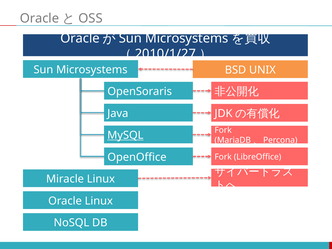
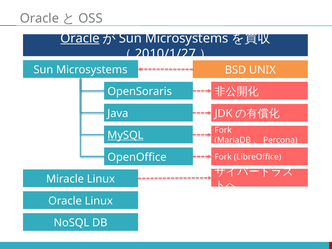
Oracle underline: none -> present (80, 38)
